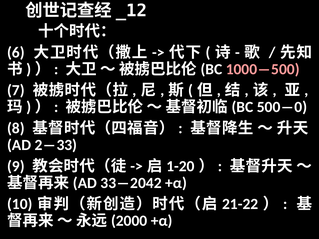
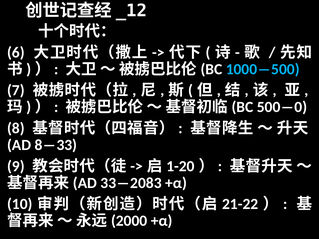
1000―500 colour: pink -> light blue (263, 69)
2―33: 2―33 -> 8―33 (56, 145)
33―2042: 33―2042 -> 33―2083 (131, 183)
